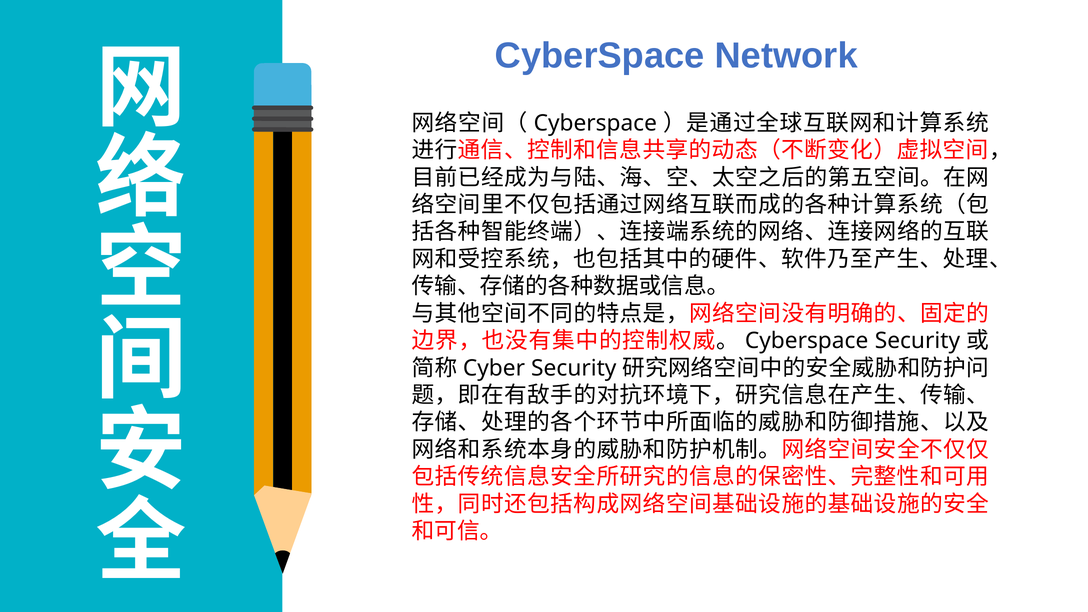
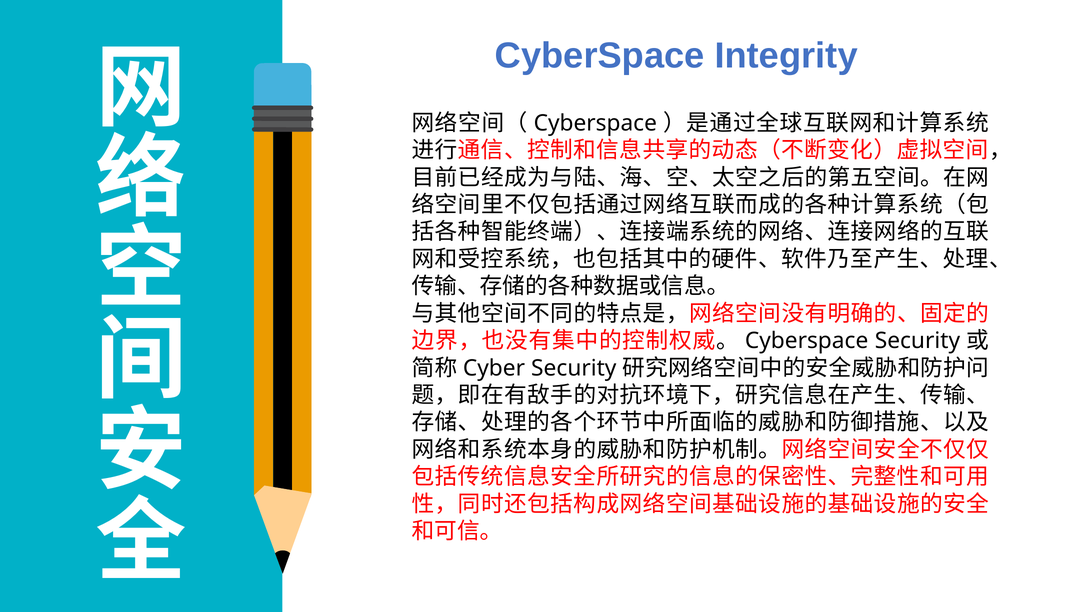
Network: Network -> Integrity (786, 56)
